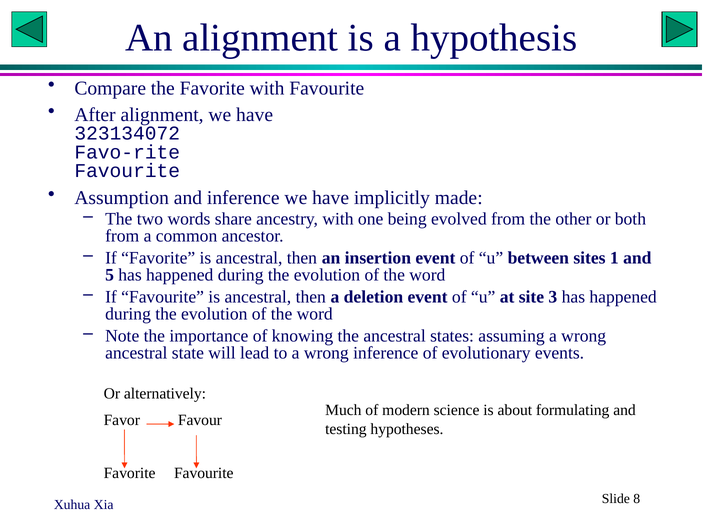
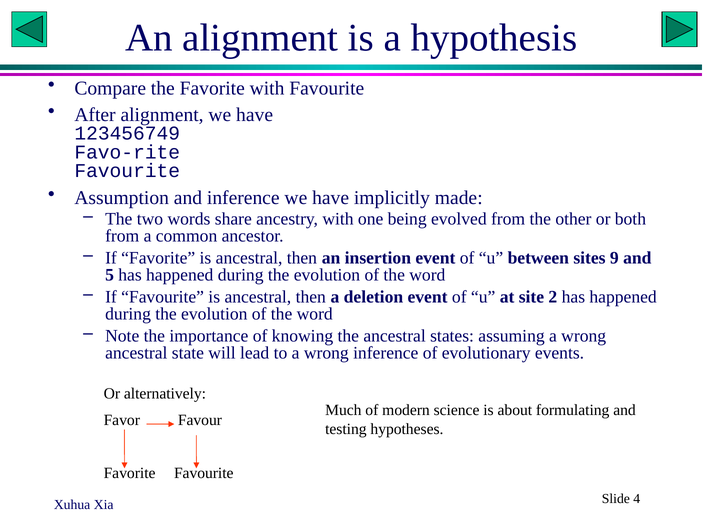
323134072: 323134072 -> 123456749 (127, 134)
1: 1 -> 9 (614, 258)
3: 3 -> 2 (553, 297)
8: 8 -> 4 (637, 499)
